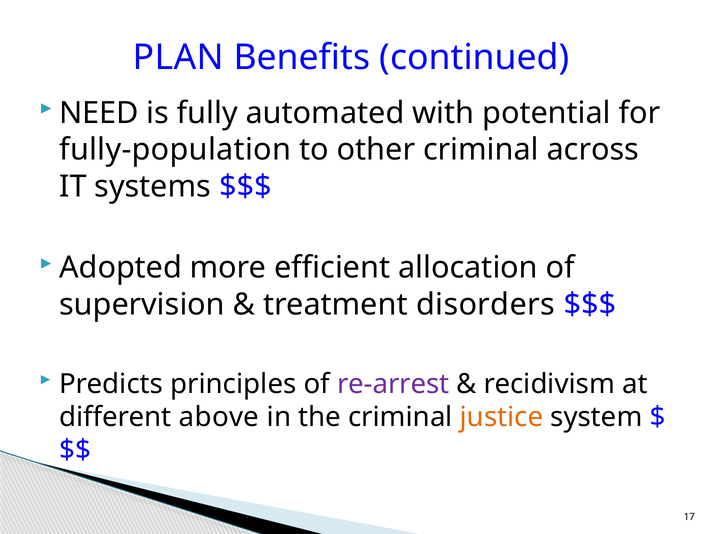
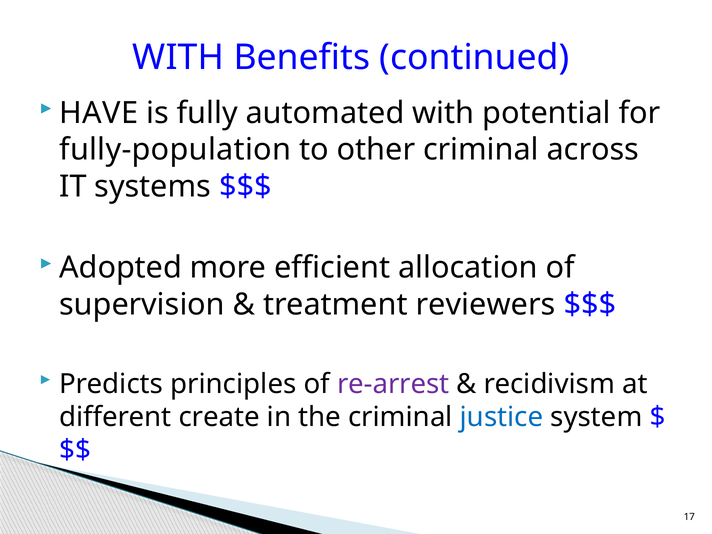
PLAN: PLAN -> WITH (178, 58)
NEED: NEED -> HAVE (99, 113)
disorders: disorders -> reviewers (486, 305)
above: above -> create (219, 417)
justice colour: orange -> blue (502, 417)
